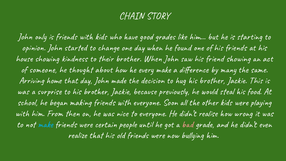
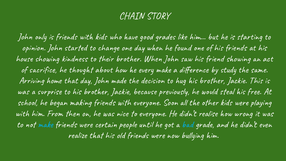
someone: someone -> sacrifice (43, 70)
many: many -> study (228, 70)
food: food -> free (254, 91)
bad colour: pink -> light blue (187, 124)
